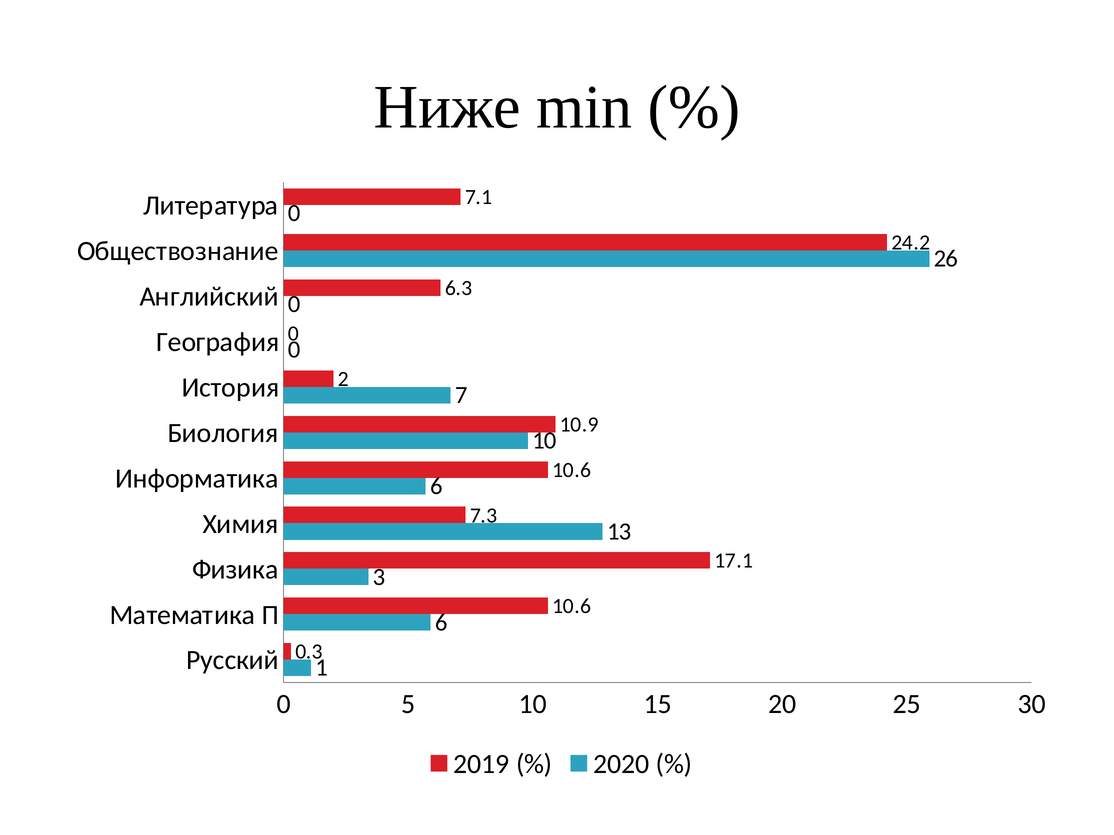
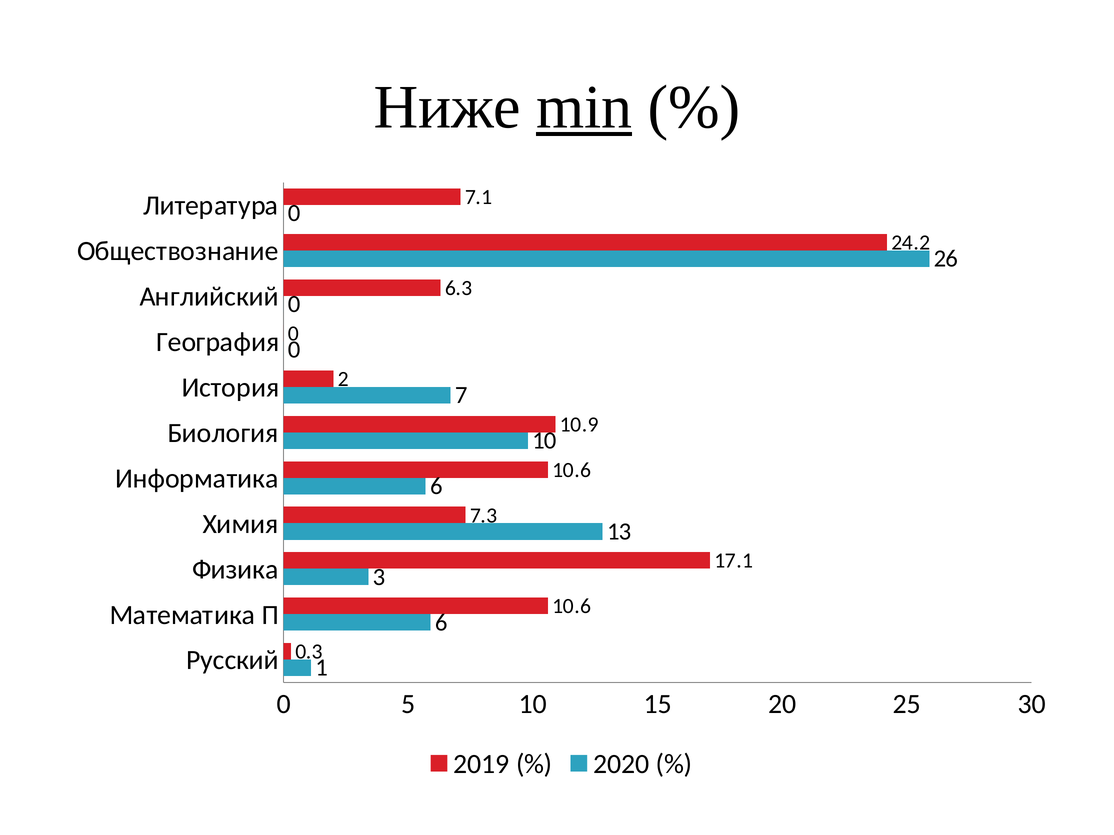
min underline: none -> present (584, 107)
